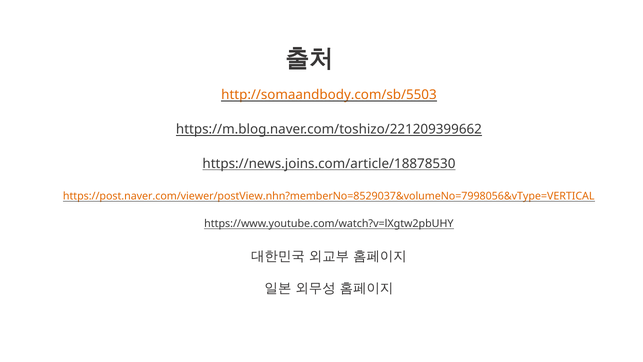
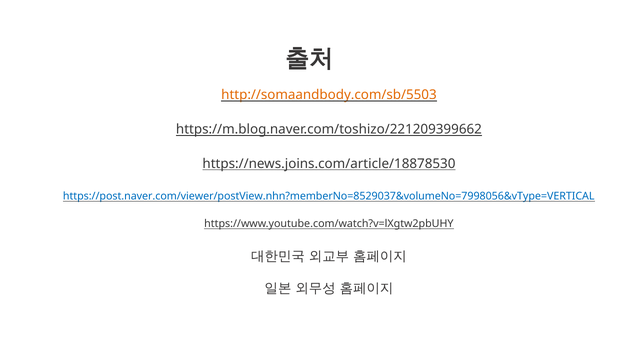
https://post.naver.com/viewer/postView.nhn?memberNo=8529037&volumeNo=7998056&vType=VERTICAL colour: orange -> blue (329, 196)
